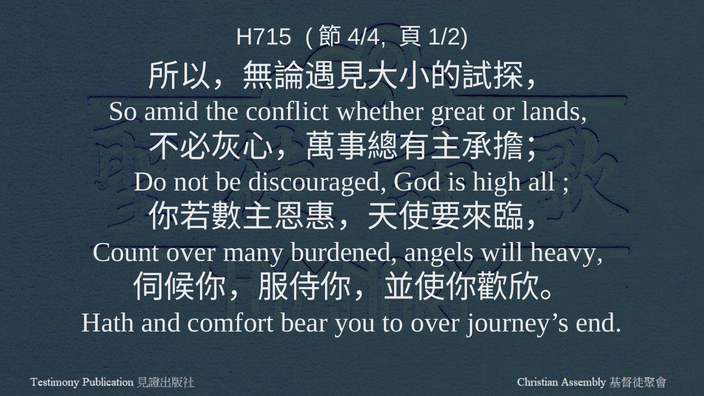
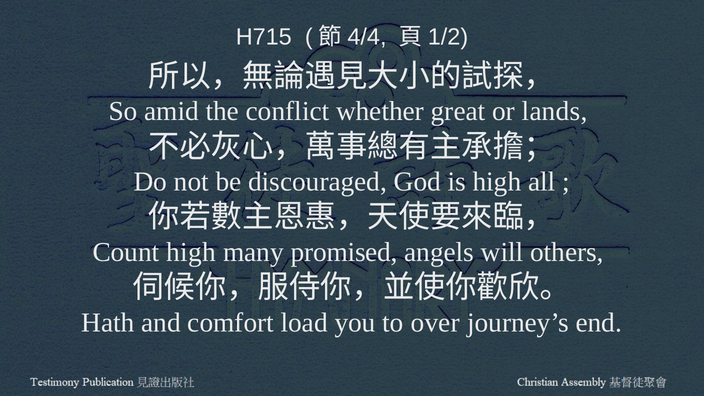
Count over: over -> high (191, 252)
burdened: burdened -> promised (344, 252)
heavy: heavy -> others (567, 252)
bear: bear -> load (304, 322)
